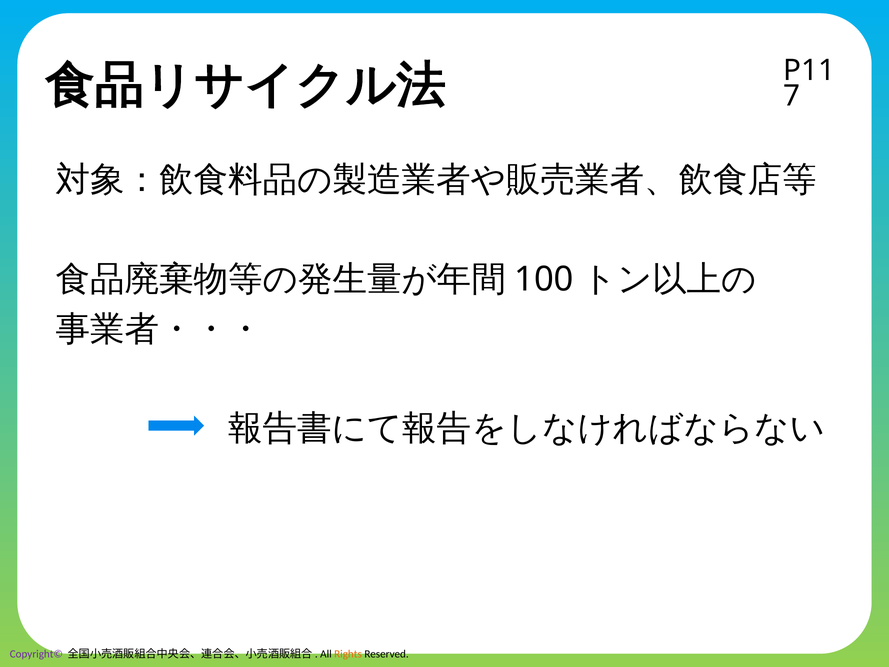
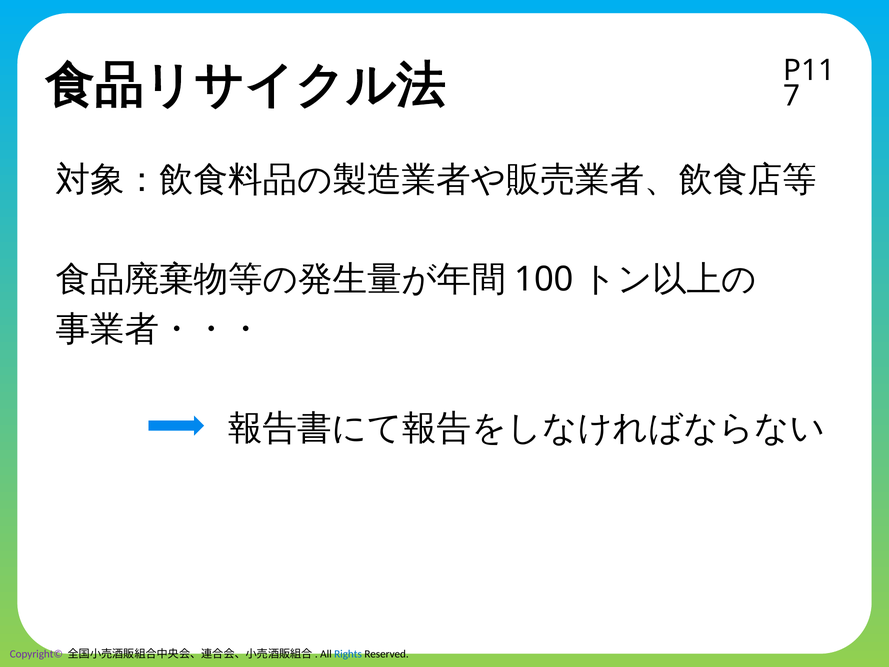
Rights colour: orange -> blue (348, 654)
